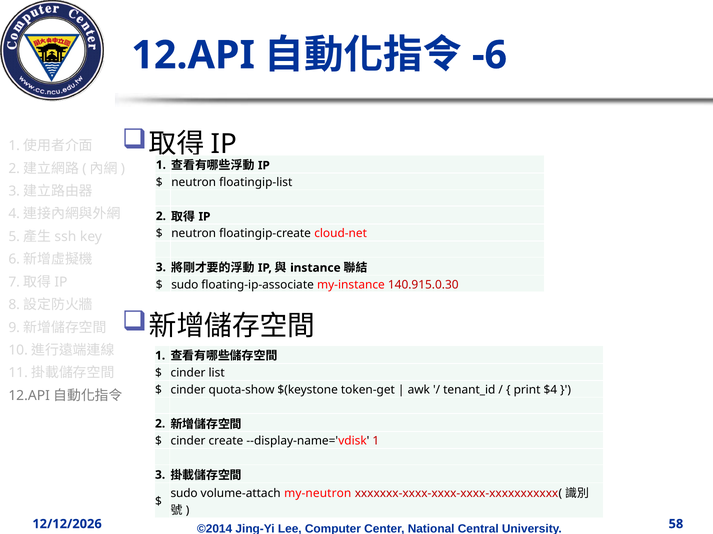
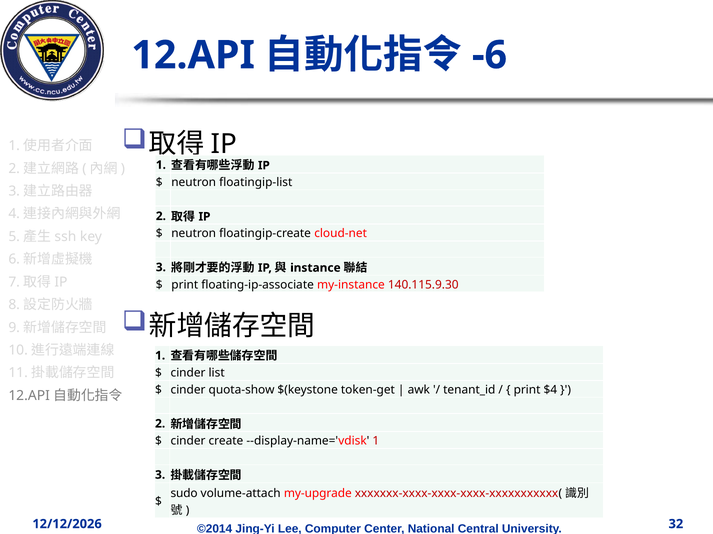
sudo: sudo -> print (185, 285)
140.915.0.30: 140.915.0.30 -> 140.115.9.30 (423, 285)
my-neutron: my-neutron -> my-upgrade (318, 494)
58: 58 -> 32 (676, 525)
